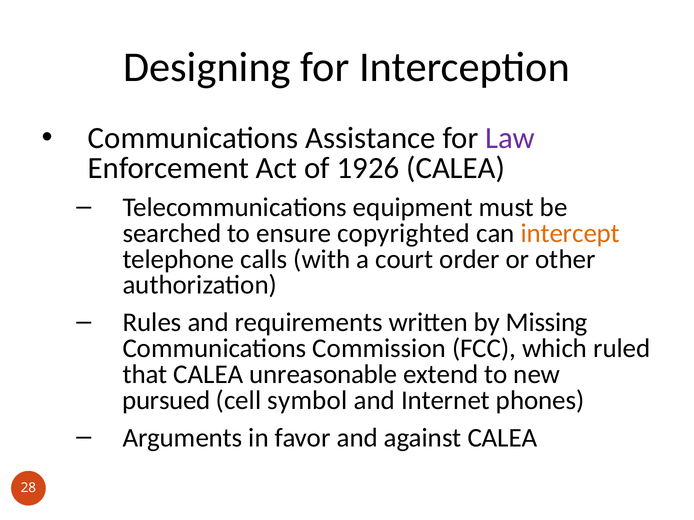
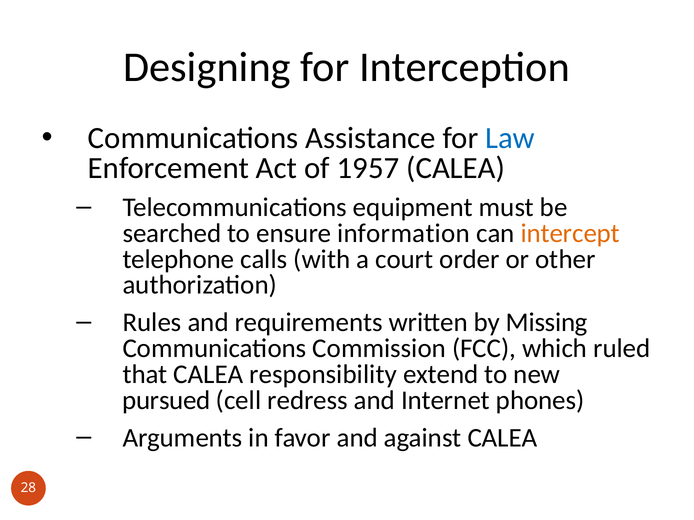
Law colour: purple -> blue (510, 138)
1926: 1926 -> 1957 (368, 168)
copyrighted: copyrighted -> information (404, 233)
unreasonable: unreasonable -> responsibility (323, 375)
symbol: symbol -> redress (308, 401)
